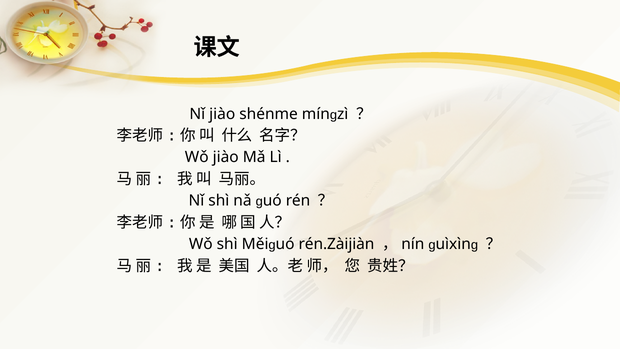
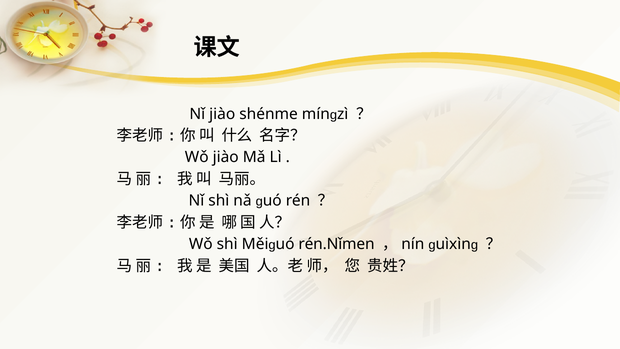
rén.Zàijiàn: rén.Zàijiàn -> rén.Nǐmen (337, 244)
